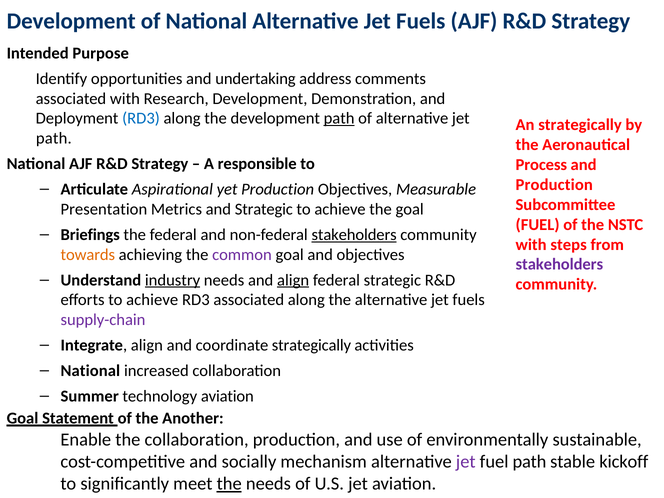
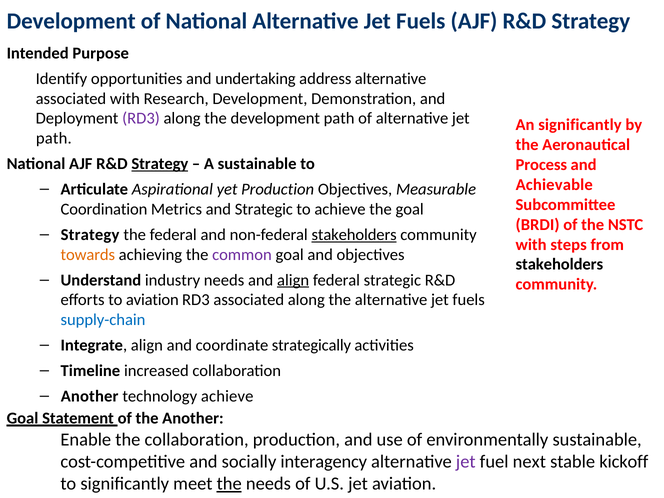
address comments: comments -> alternative (391, 79)
RD3 colour: blue -> purple (141, 118)
path underline: present -> none (339, 118)
An strategically: strategically -> significantly (580, 125)
Strategy underline: none -> present (160, 164)
A responsible: responsible -> sustainable (257, 164)
Production: Production -> Achievable (554, 185)
Presentation: Presentation -> Coordination (104, 209)
FUEL: FUEL -> BRDI (538, 225)
Briefings: Briefings -> Strategy (90, 235)
stakeholders colour: purple -> black (559, 264)
industry underline: present -> none (173, 280)
efforts to achieve: achieve -> aviation (152, 300)
supply-chain colour: purple -> blue (103, 320)
National: National -> Timeline (90, 371)
Summer: Summer -> Another (90, 396)
technology aviation: aviation -> achieve (227, 396)
mechanism: mechanism -> interagency (324, 462)
fuel path: path -> next (529, 462)
